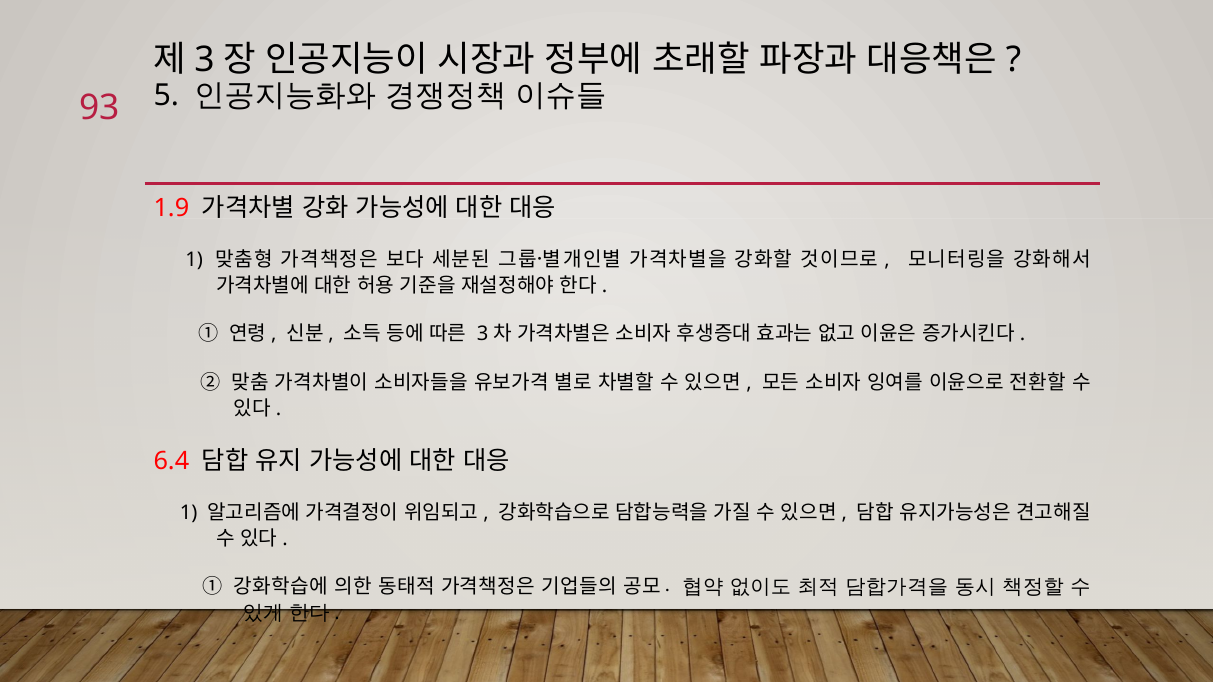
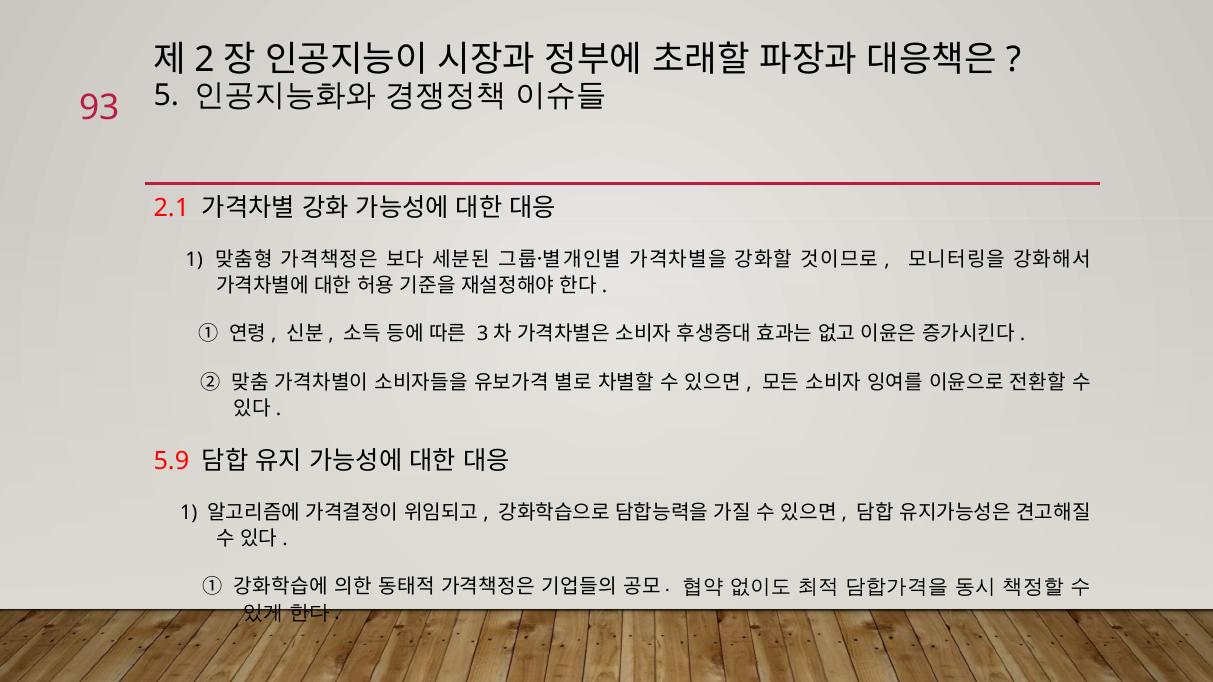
3: 3 -> 2 (205, 60)
1.9: 1.9 -> 2.1 (171, 208)
6.4: 6.4 -> 5.9 (171, 462)
